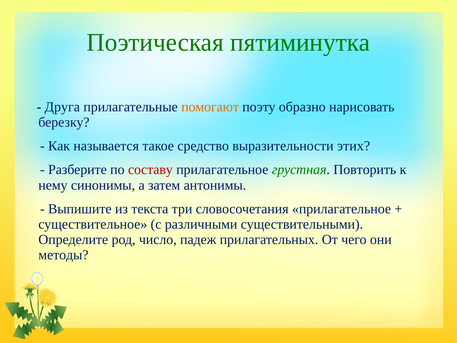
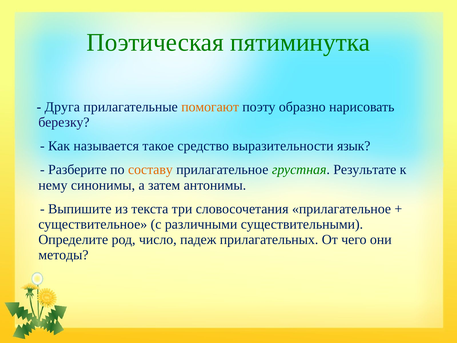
этих: этих -> язык (354, 146)
составу colour: red -> orange (150, 170)
Повторить: Повторить -> Результате (365, 170)
